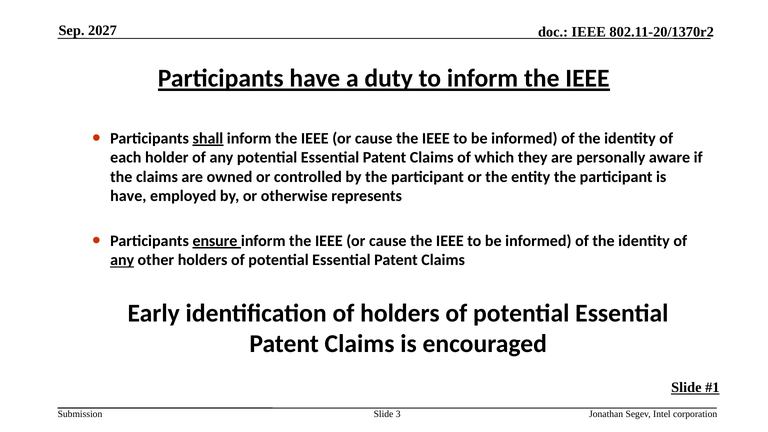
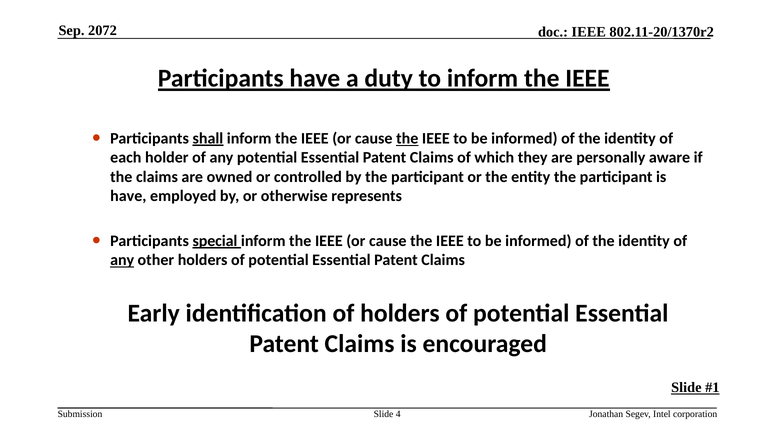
2027: 2027 -> 2072 (102, 31)
the underline: none -> present (407, 138)
ensure: ensure -> special (215, 241)
3: 3 -> 4 (398, 414)
